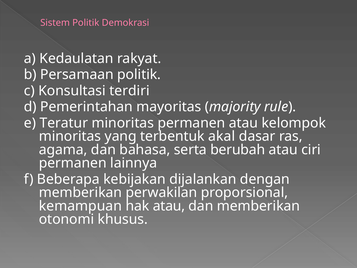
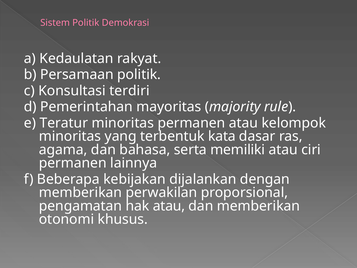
akal: akal -> kata (222, 136)
berubah: berubah -> memiliki (238, 150)
kemampuan: kemampuan -> pengamatan (80, 206)
